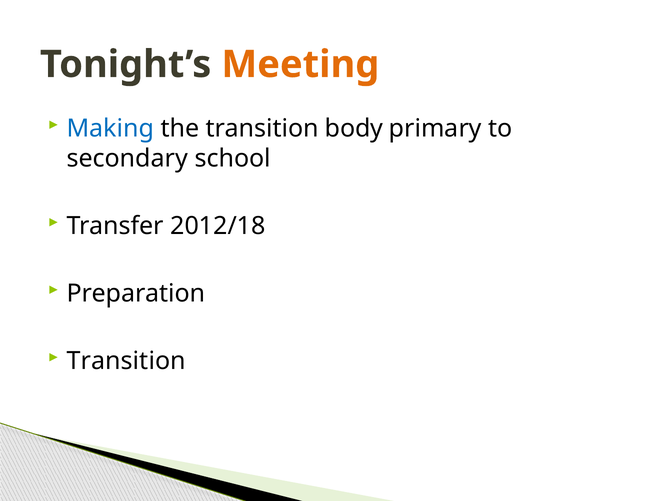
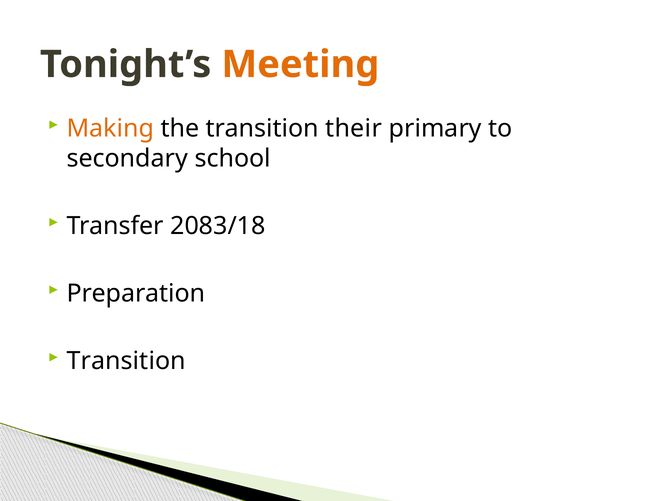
Making colour: blue -> orange (110, 128)
body: body -> their (354, 128)
2012/18: 2012/18 -> 2083/18 (218, 226)
